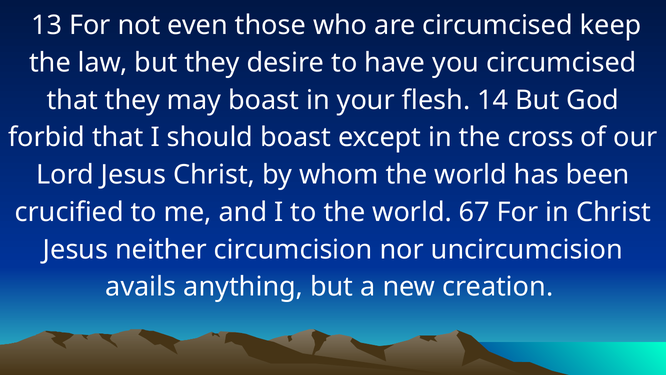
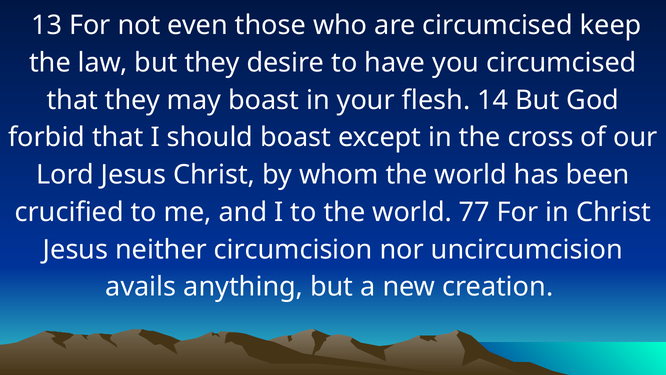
67: 67 -> 77 (474, 212)
